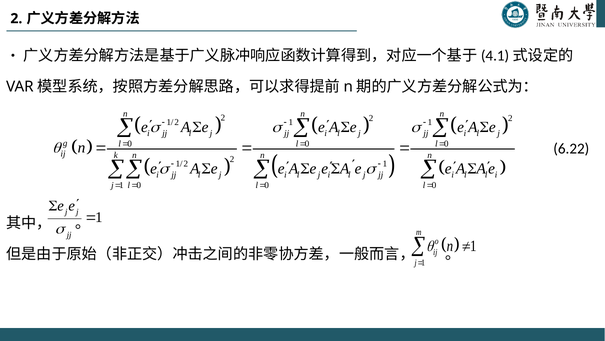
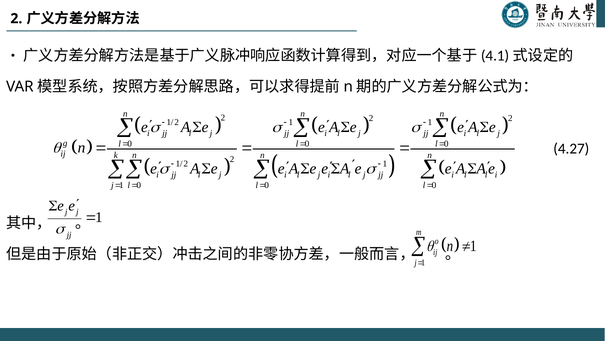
6.22: 6.22 -> 4.27 (571, 148)
